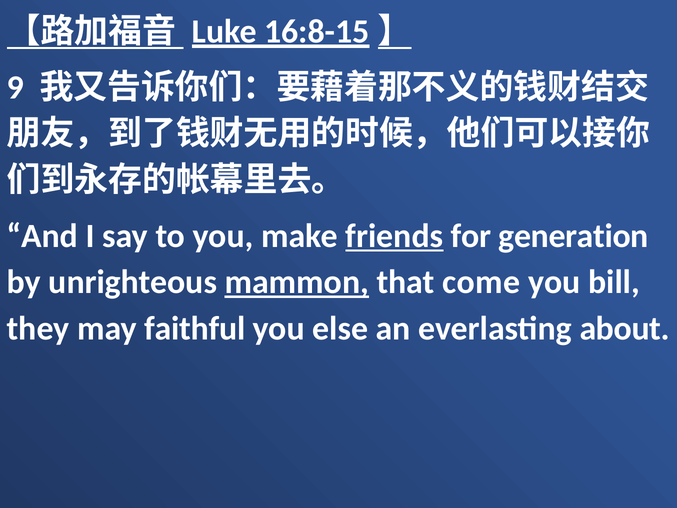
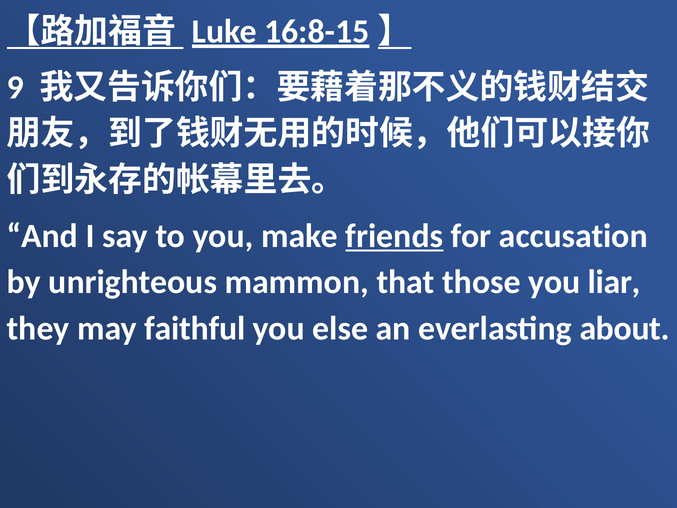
generation: generation -> accusation (573, 236)
mammon underline: present -> none (297, 282)
come: come -> those (481, 282)
bill: bill -> liar (614, 282)
